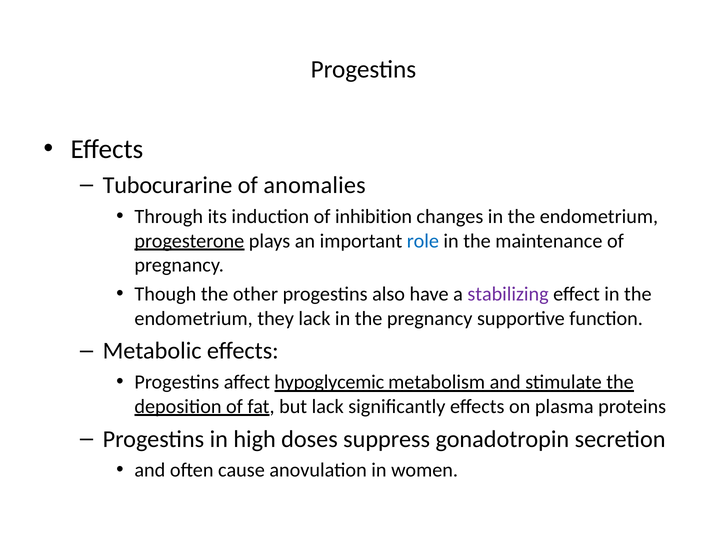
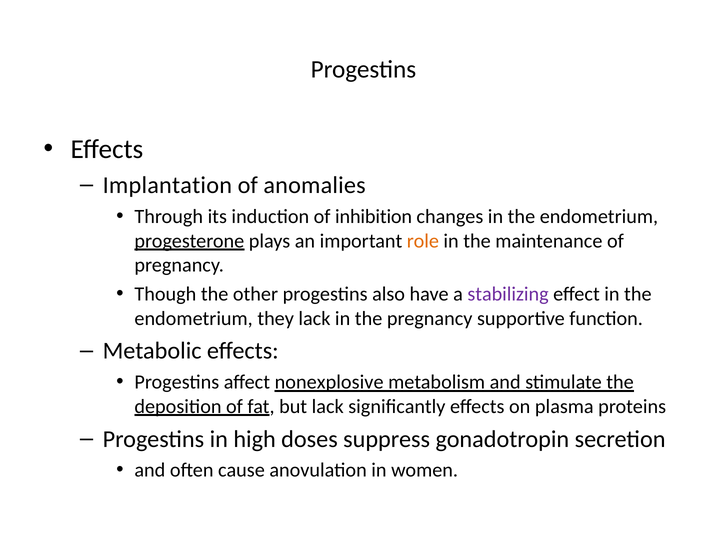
Tubocurarine: Tubocurarine -> Implantation (167, 186)
role colour: blue -> orange (423, 241)
hypoglycemic: hypoglycemic -> nonexplosive (329, 382)
